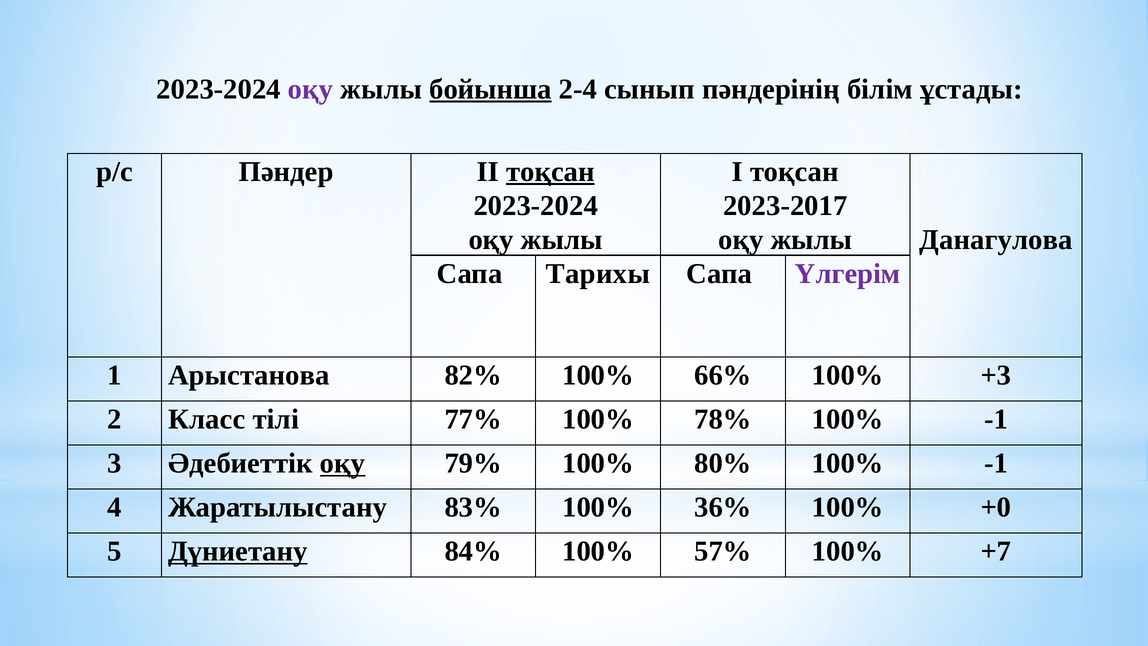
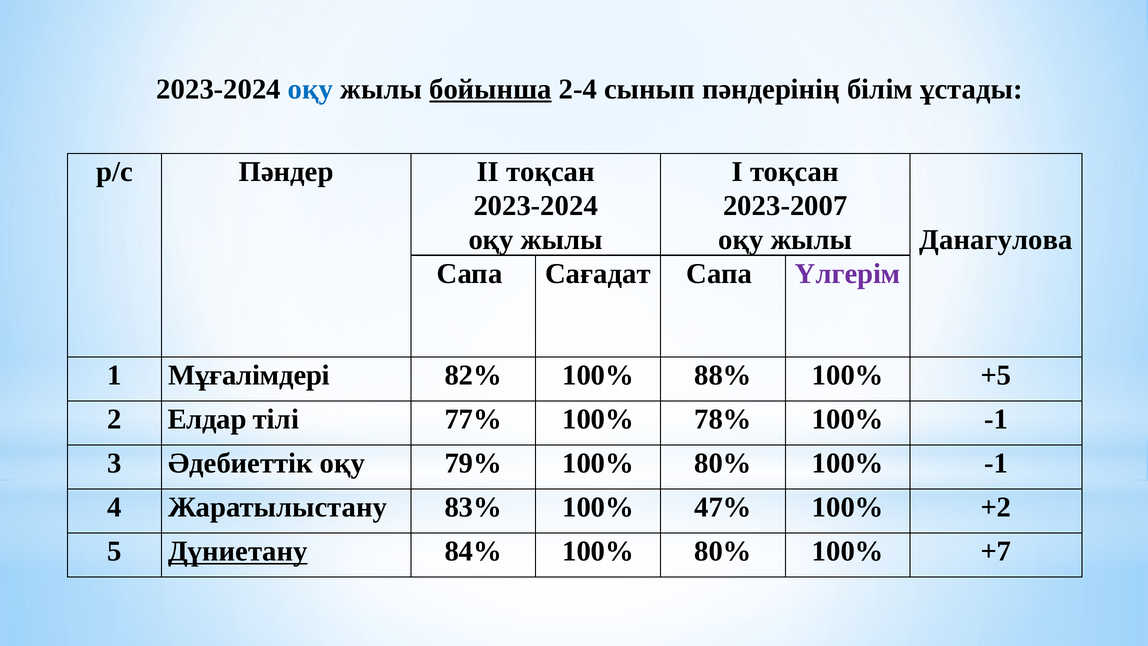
оқу colour: purple -> blue (311, 89)
тоқсан underline: present -> none (550, 172)
2023-2017: 2023-2017 -> 2023-2007 (785, 206)
Тарихы: Тарихы -> Сағадат (598, 273)
Арыстанова: Арыстанова -> Мұғалімдері (249, 375)
66%: 66% -> 88% (723, 375)
+3: +3 -> +5 (996, 375)
Класс: Класс -> Елдар (207, 419)
оқу underline: present -> none (343, 463)
36%: 36% -> 47% (723, 507)
+0: +0 -> +2 (996, 507)
84% 100% 57%: 57% -> 80% (723, 551)
